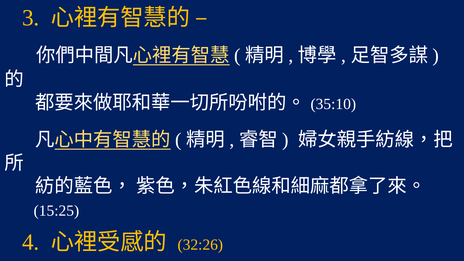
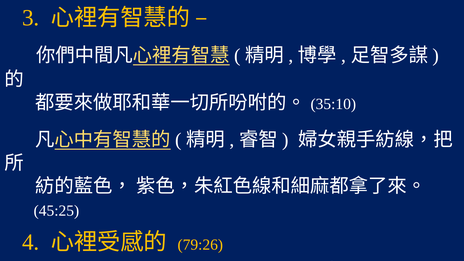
15:25: 15:25 -> 45:25 (56, 211)
32:26: 32:26 -> 79:26 (200, 245)
